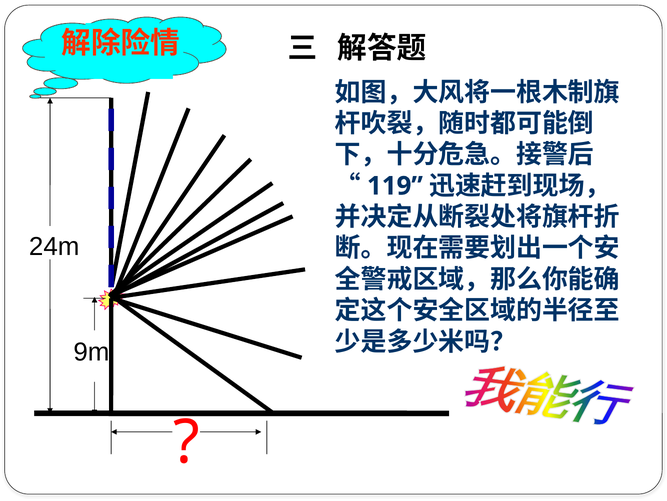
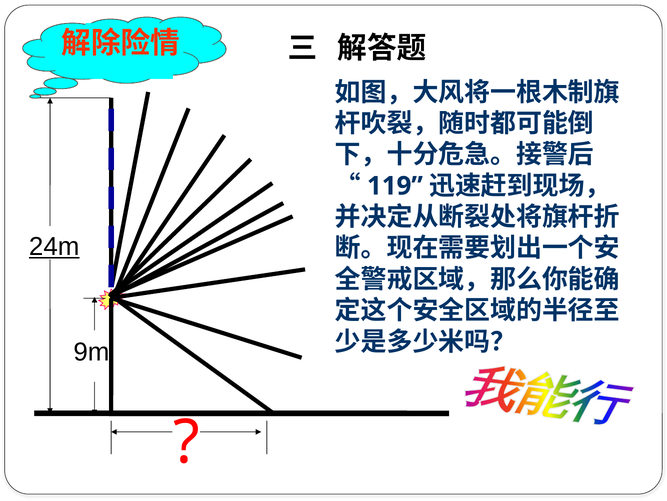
24m underline: none -> present (54, 246)
